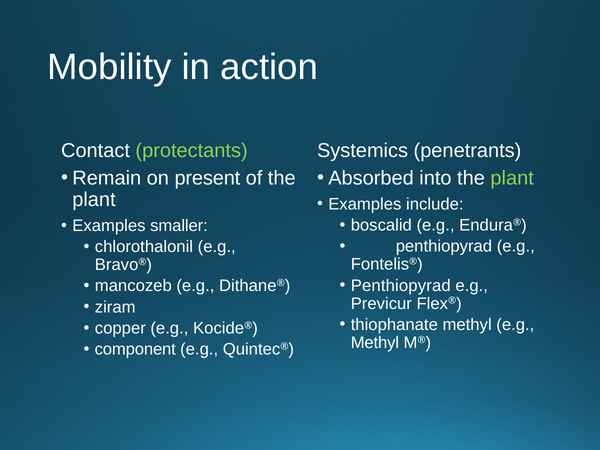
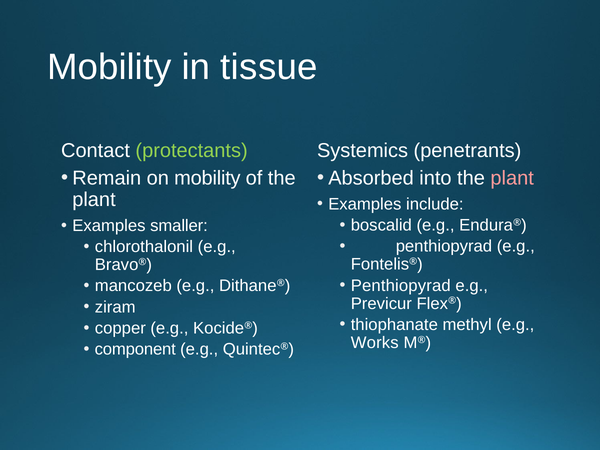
action: action -> tissue (269, 67)
on present: present -> mobility (207, 178)
plant colour: light green -> pink (512, 178)
Methyl: Methyl -> Works (375, 343)
